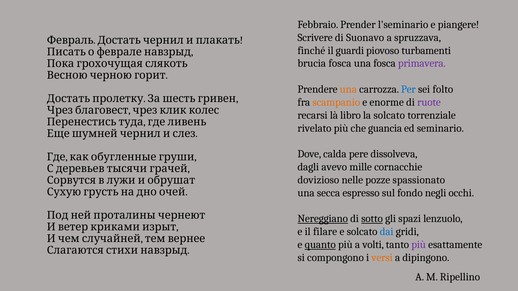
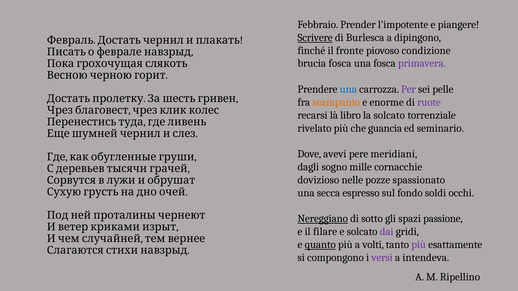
l'seminario: l'seminario -> l'impotente (403, 25)
Scrivere underline: none -> present (315, 38)
Suonavo: Suonavo -> Burlesca (365, 38)
spruzzava: spruzzava -> dipingono (418, 38)
guardi: guardi -> fronte (350, 51)
turbamenti: turbamenti -> condizione (426, 51)
una colour: orange -> blue (348, 89)
Per colour: blue -> purple (408, 89)
folto: folto -> pelle (443, 89)
calda: calda -> avevi (335, 154)
dissolveva: dissolveva -> meridiani (394, 154)
avevo: avevo -> sogno (334, 167)
negli: negli -> soldi (436, 193)
sotto underline: present -> none (372, 219)
lenzuolo: lenzuolo -> passione (443, 219)
dai colour: blue -> purple (387, 232)
versi colour: orange -> purple (382, 258)
dipingono: dipingono -> intendeva (426, 258)
